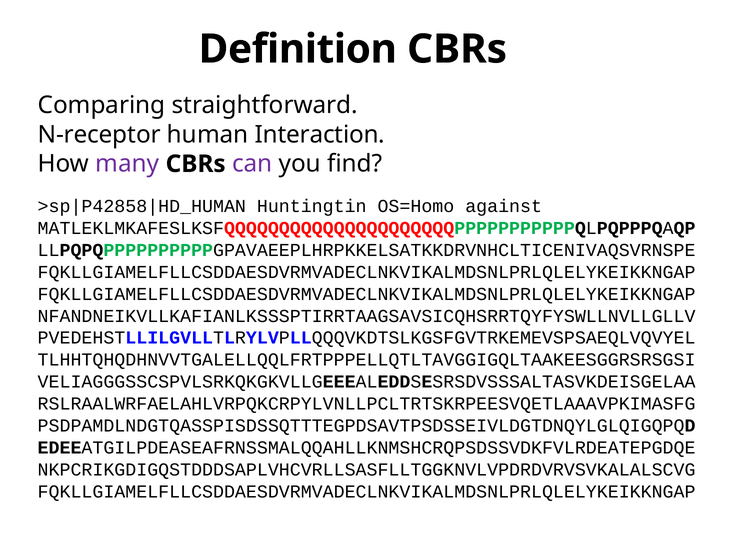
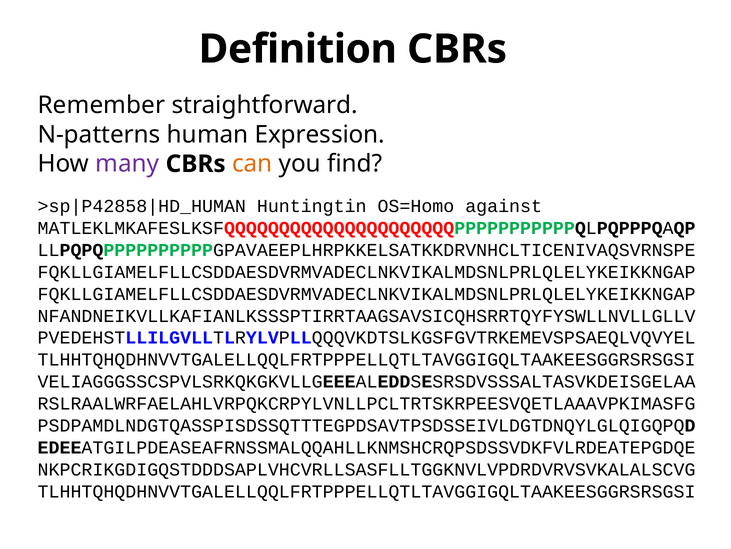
Comparing: Comparing -> Remember (101, 105)
N-receptor: N-receptor -> N-patterns (99, 134)
Interaction: Interaction -> Expression (320, 134)
can colour: purple -> orange (252, 164)
FQKLLGIAMELFLLCSDDAESDVRMVADECLNKVIKALMDSNLPRLQLELYKEIKKNGAP: FQKLLGIAMELFLLCSDDAESDVRMVADECLNKVIKALMDSNLPRLQLELYKEIKKNGAP -> TLHHTQHQDHNVVTGALELLQQLFRTPPPELLQTLTAVGGIGQLTAAKEESGGRSRSGSI (367, 491)
